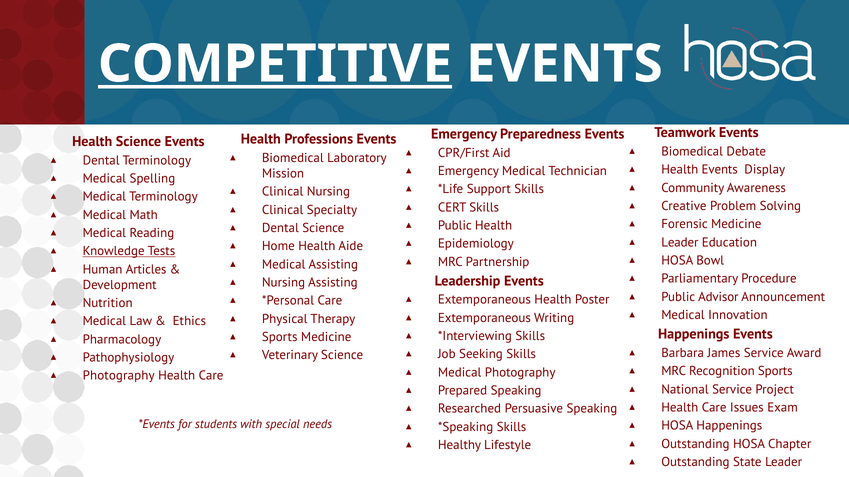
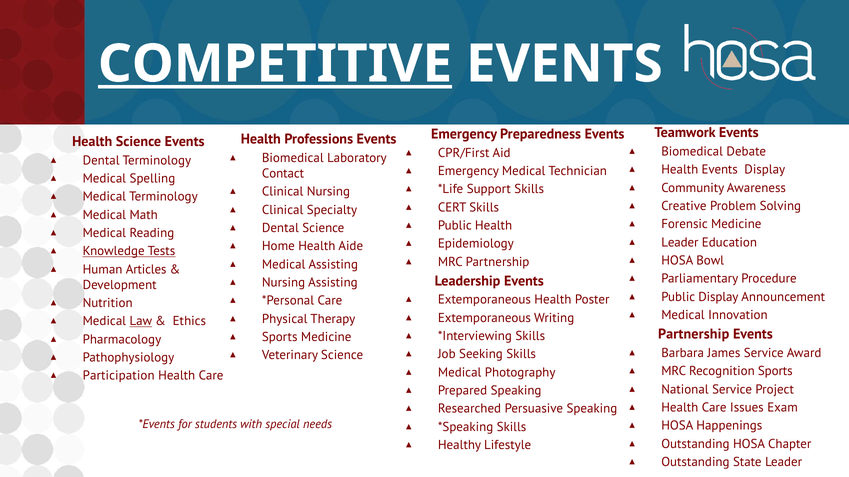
Mission: Mission -> Contact (283, 174)
Public Advisor: Advisor -> Display (718, 297)
Law underline: none -> present (141, 322)
Happenings: Happenings -> Partnership (694, 335)
Photography: Photography -> Participation (119, 376)
